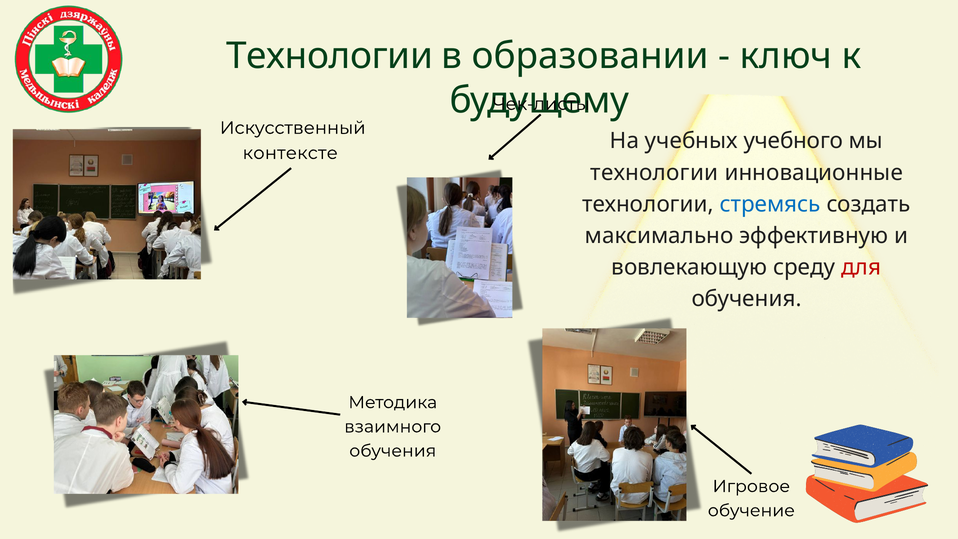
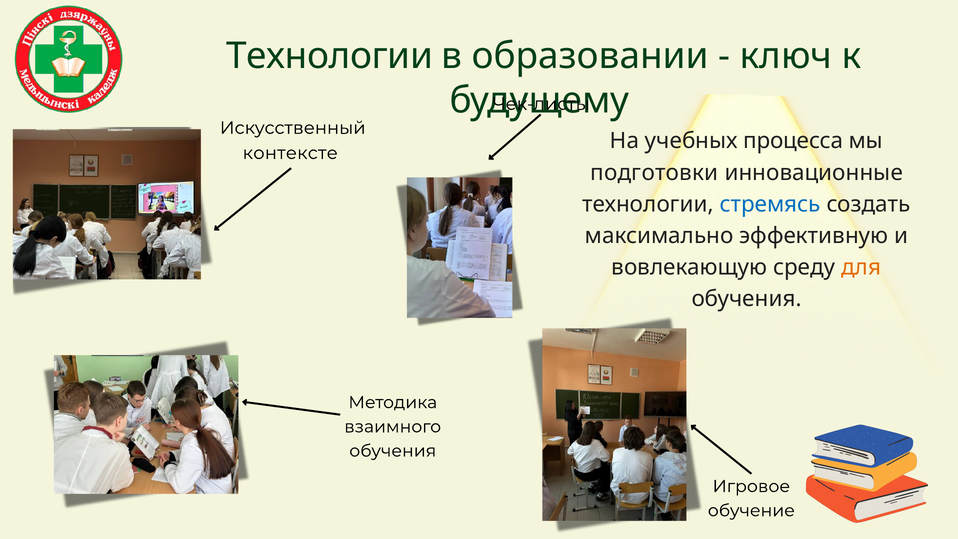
учебного: учебного -> процесса (793, 141)
технологии: технологии -> подготовки (654, 173)
для colour: red -> orange (861, 267)
